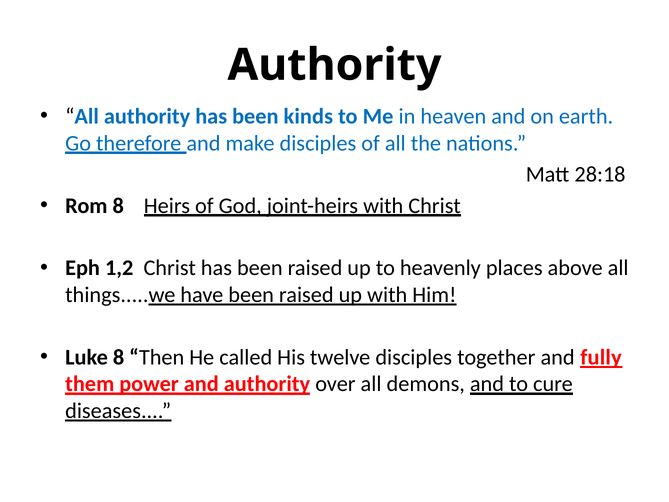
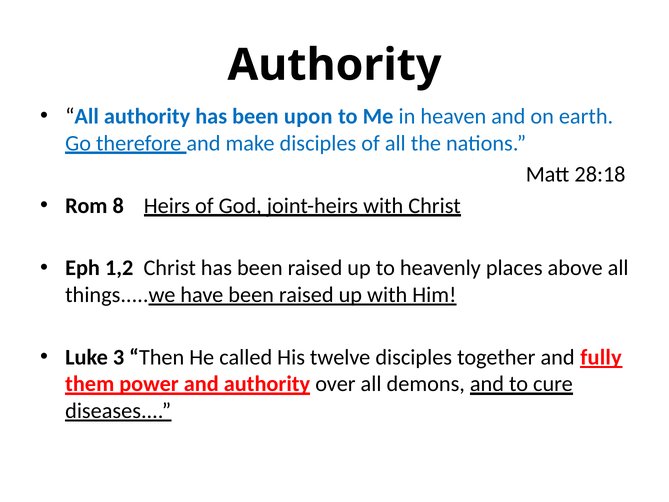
kinds: kinds -> upon (308, 116)
Luke 8: 8 -> 3 (119, 357)
